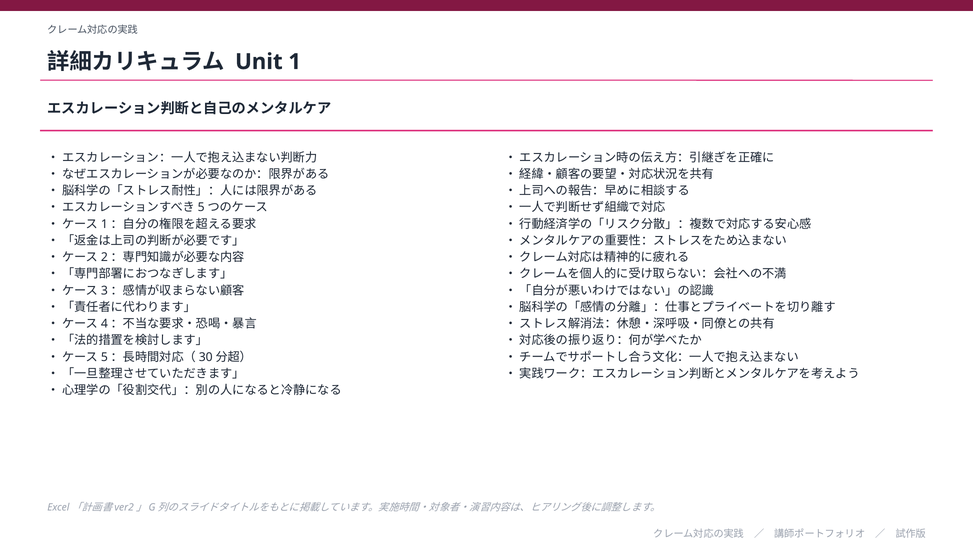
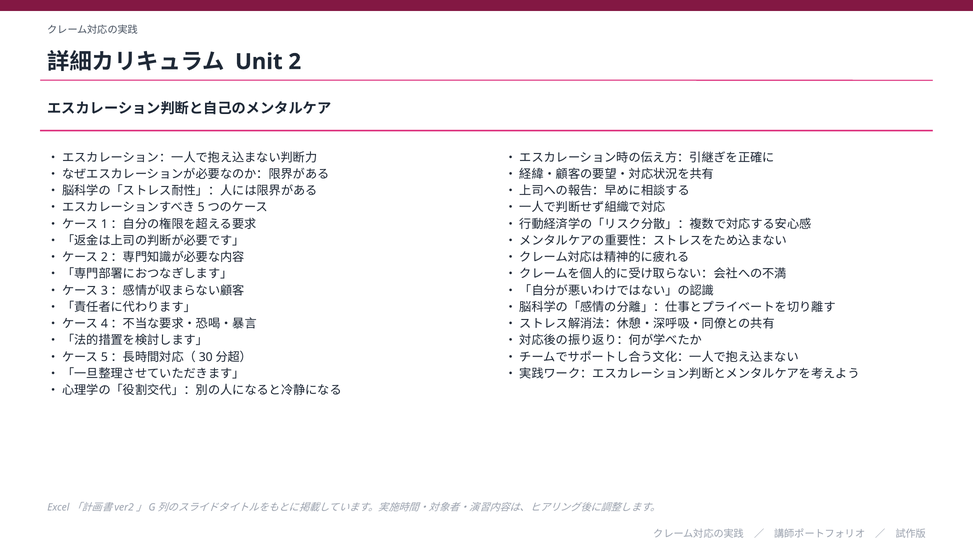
1: 1 -> 2 (295, 62)
